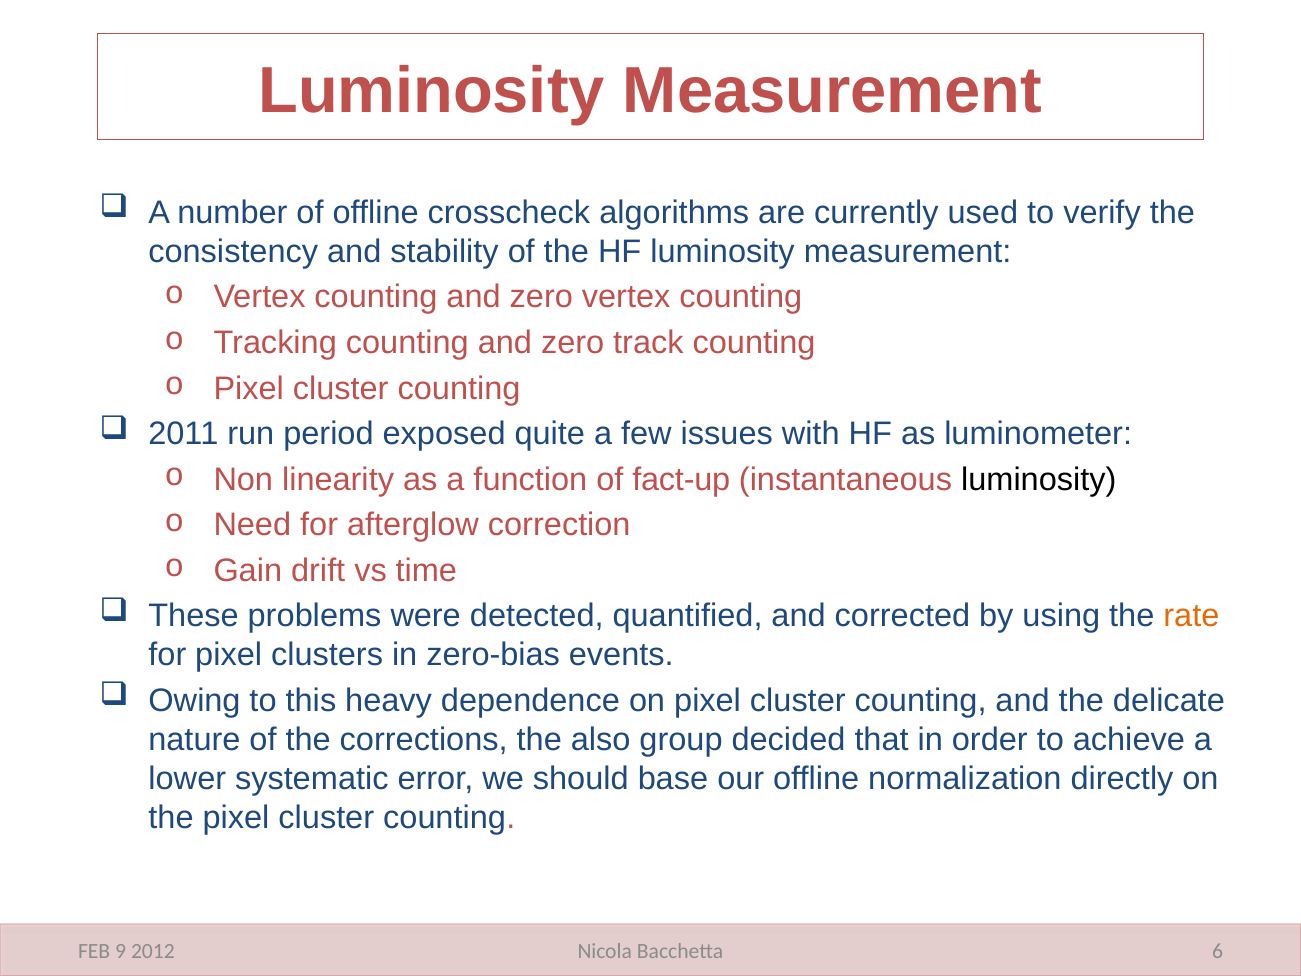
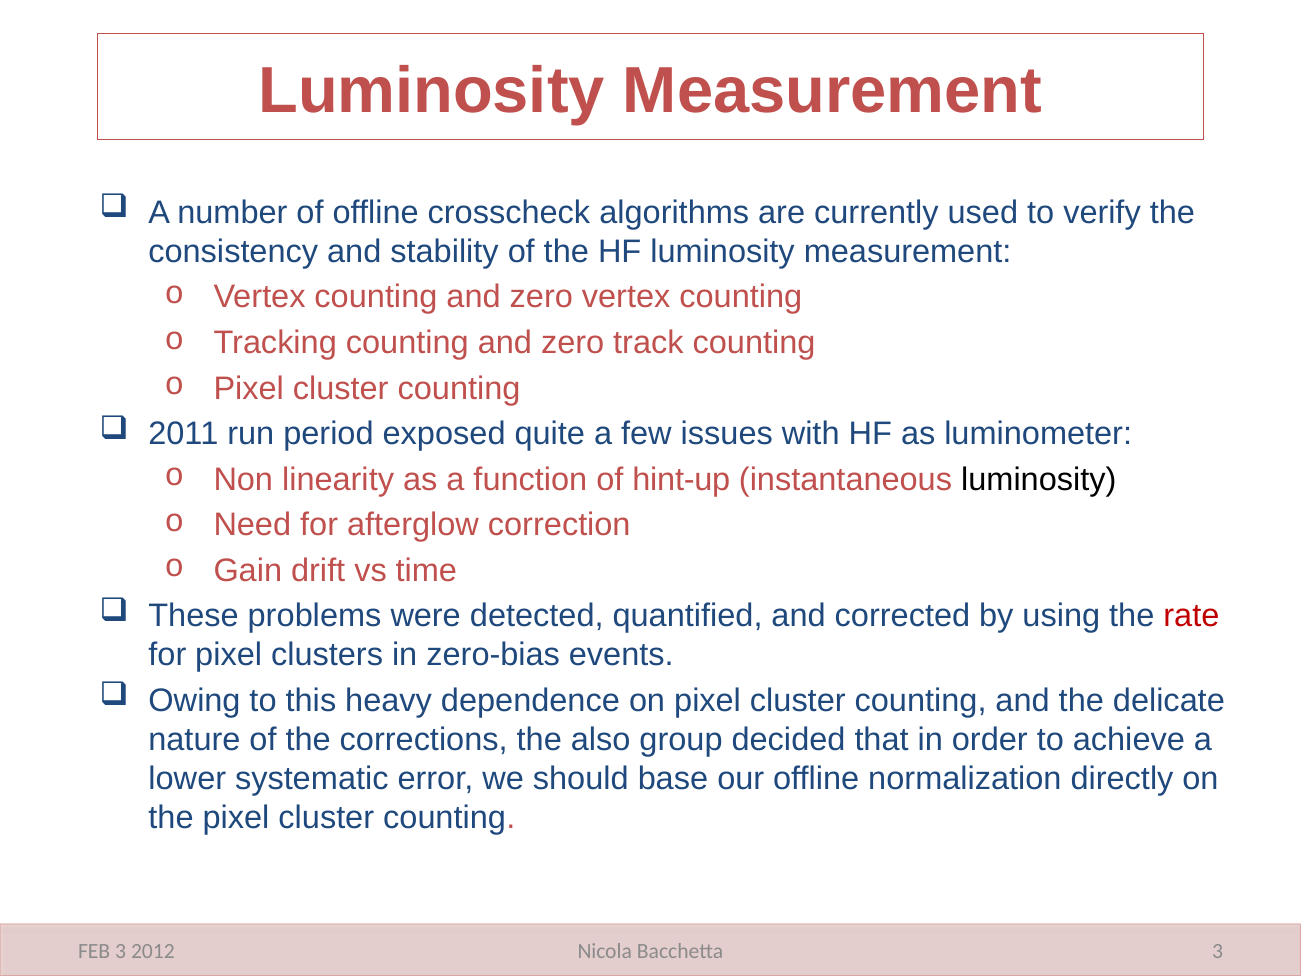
fact-up: fact-up -> hint-up (681, 479)
rate colour: orange -> red (1191, 616)
Bacchetta 6: 6 -> 3 (1218, 951)
FEB 9: 9 -> 3 (121, 951)
